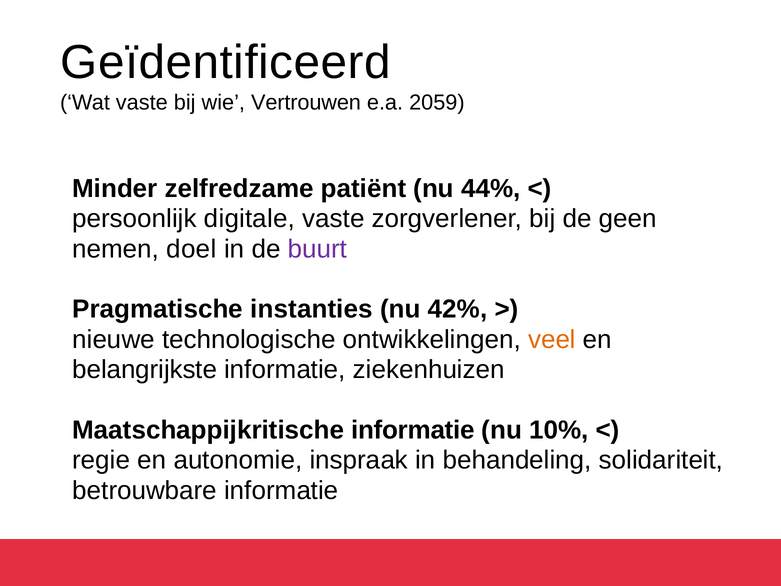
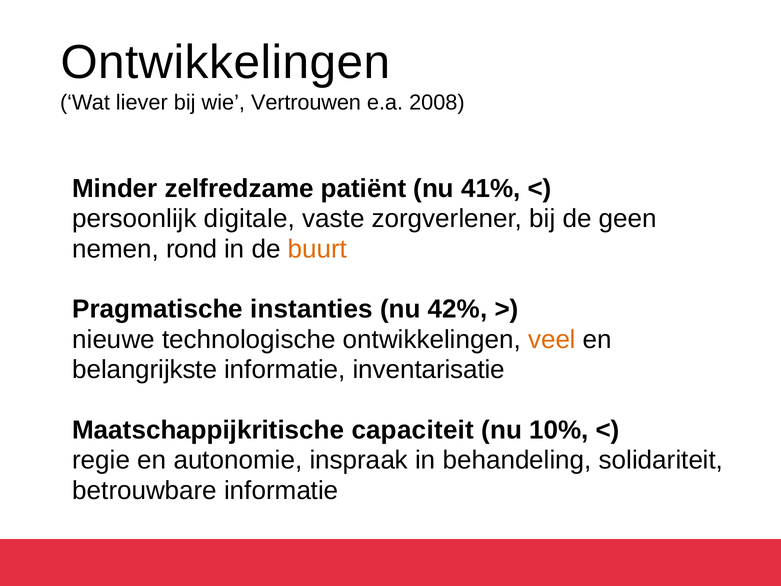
Geïdentificeerd: Geïdentificeerd -> Ontwikkelingen (226, 63)
Wat vaste: vaste -> liever (142, 102)
2059: 2059 -> 2008 (437, 102)
44%: 44% -> 41% (491, 188)
doel: doel -> rond (192, 249)
buurt colour: purple -> orange (317, 249)
ziekenhuizen: ziekenhuizen -> inventarisatie (429, 370)
Maatschappijkritische informatie: informatie -> capaciteit (413, 430)
